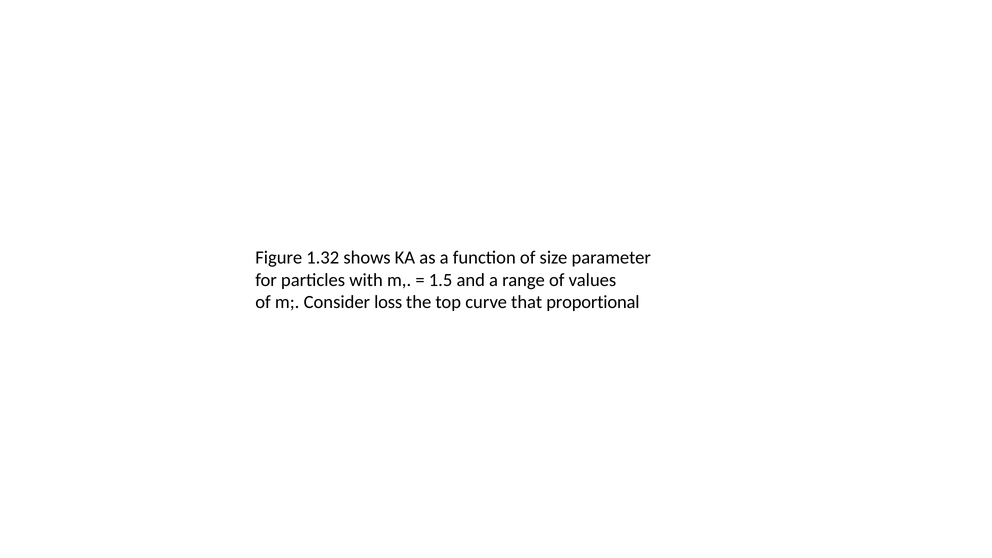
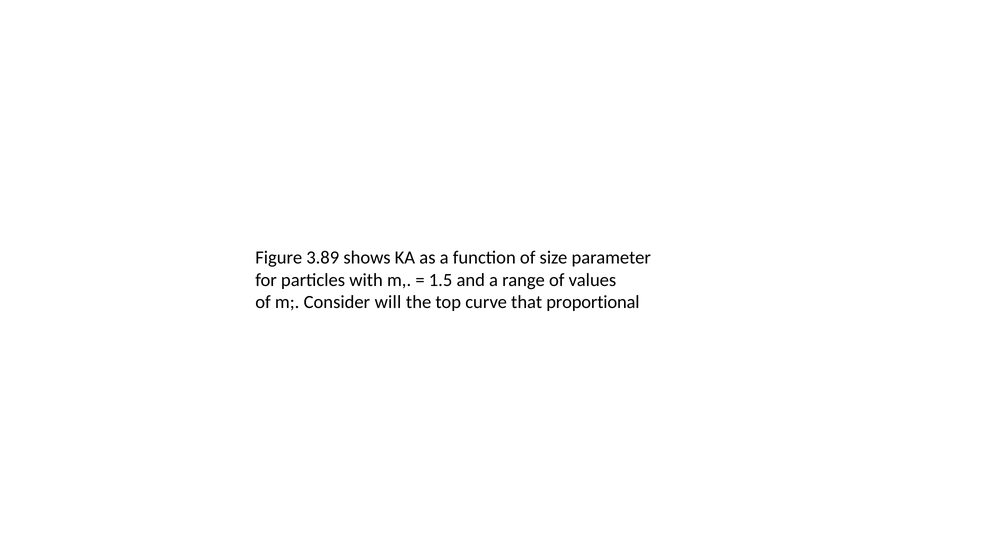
1.32: 1.32 -> 3.89 (323, 258)
loss: loss -> will (388, 302)
